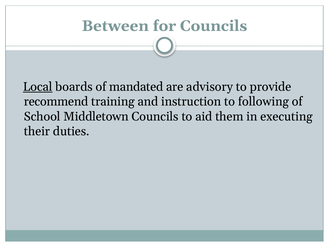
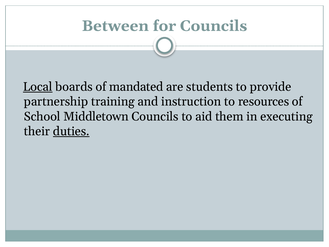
advisory: advisory -> students (210, 87)
recommend: recommend -> partnership (56, 102)
following: following -> resources (264, 102)
duties underline: none -> present (71, 131)
